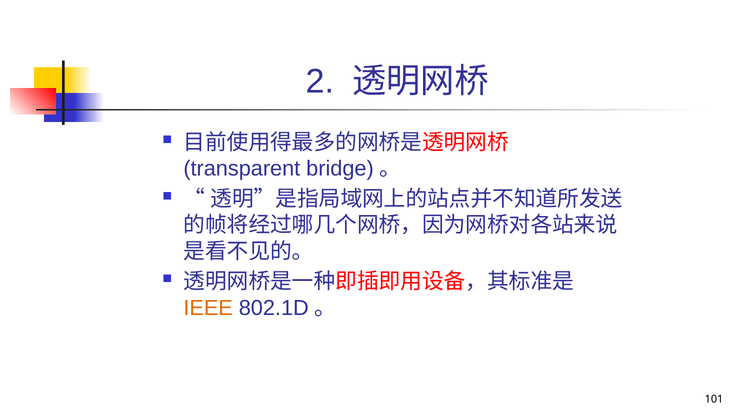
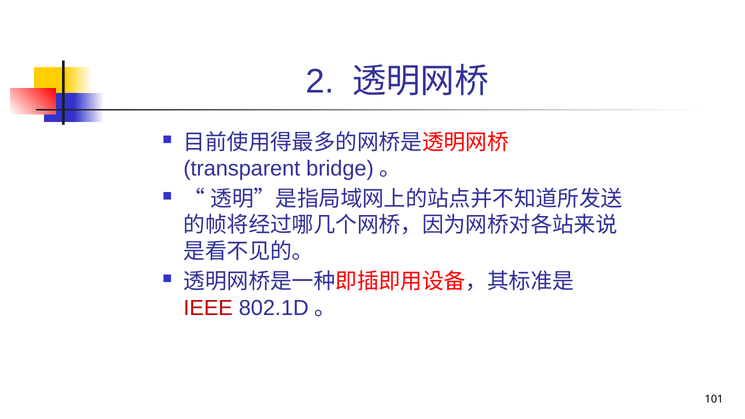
IEEE colour: orange -> red (208, 308)
